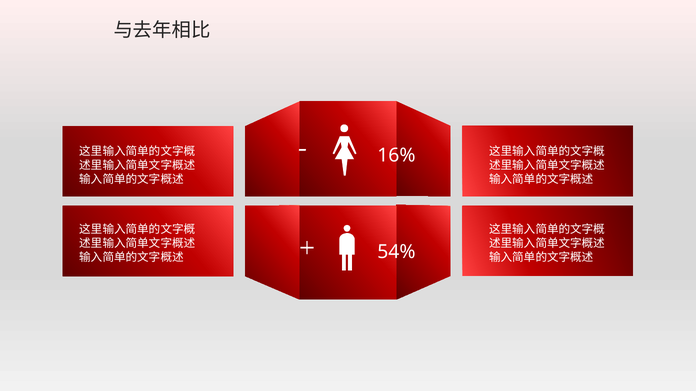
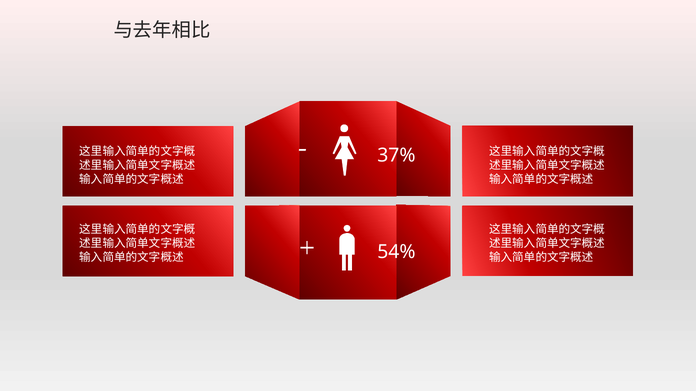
16%: 16% -> 37% (396, 156)
